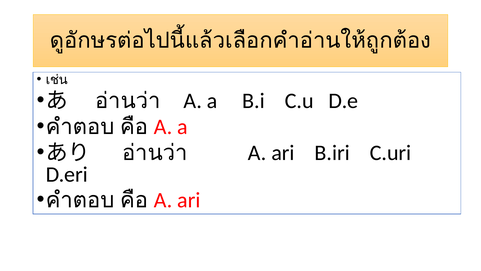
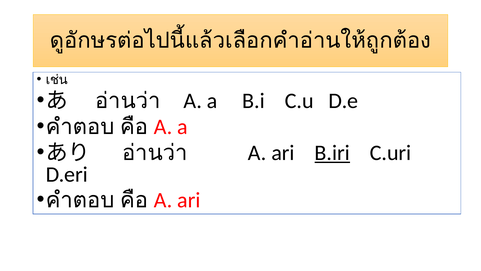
B.iri underline: none -> present (332, 153)
